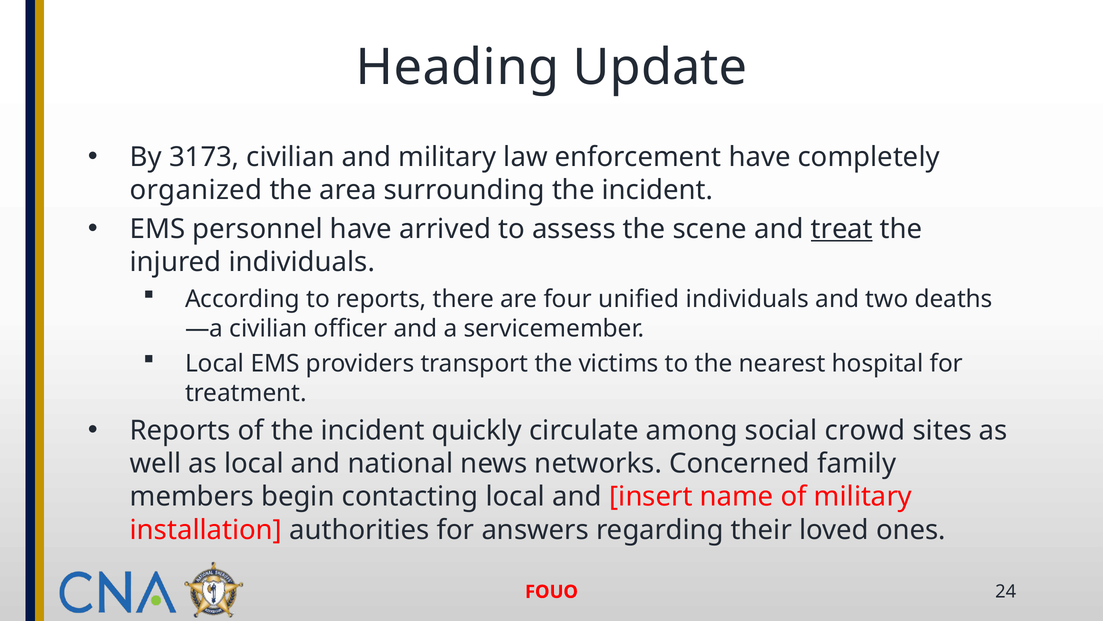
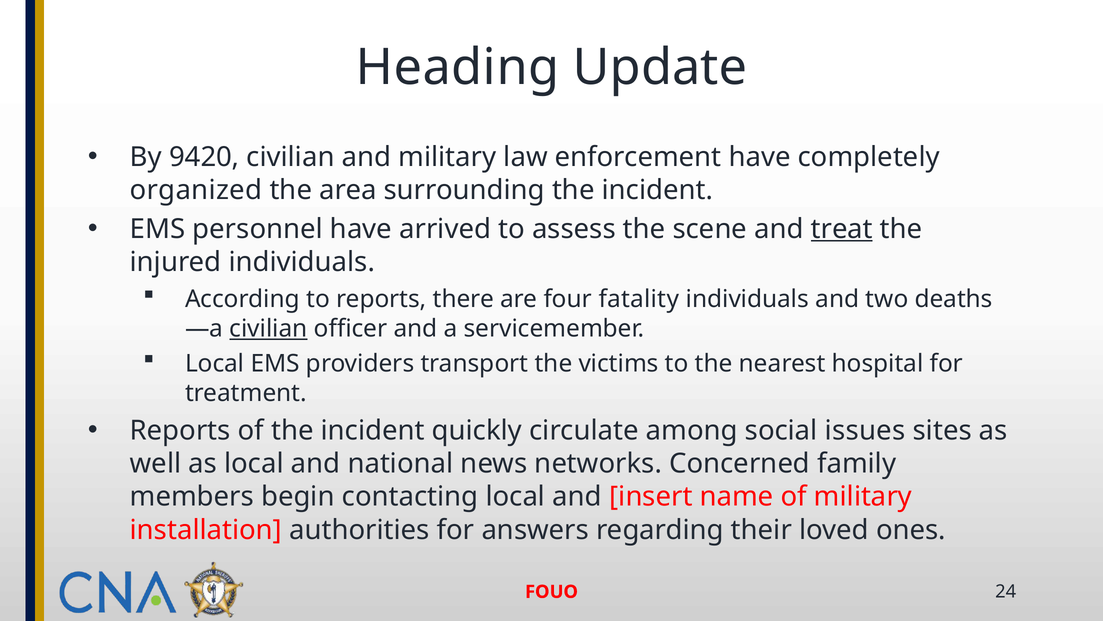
3173: 3173 -> 9420 (204, 157)
unified: unified -> fatality (639, 299)
civilian underline: none -> present (269, 328)
crowd: crowd -> issues (865, 430)
